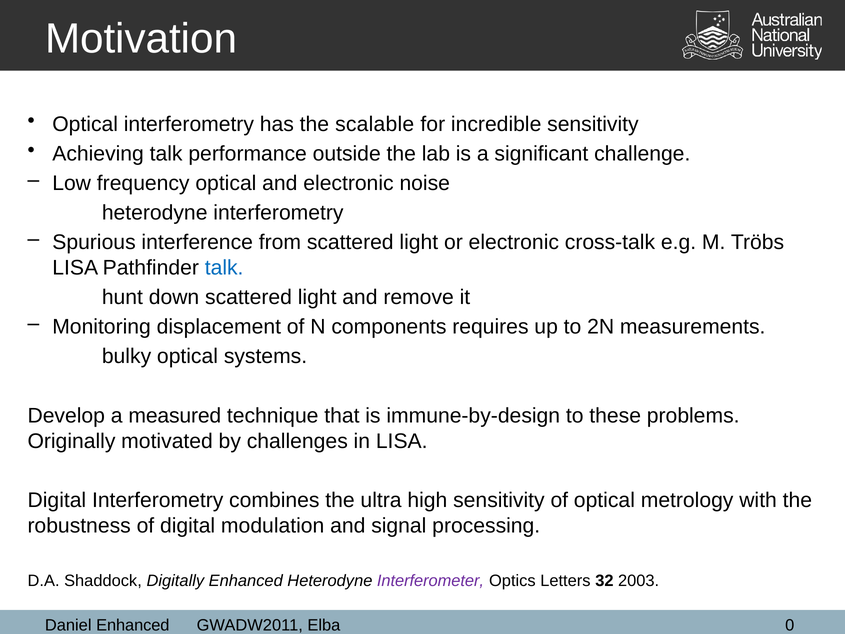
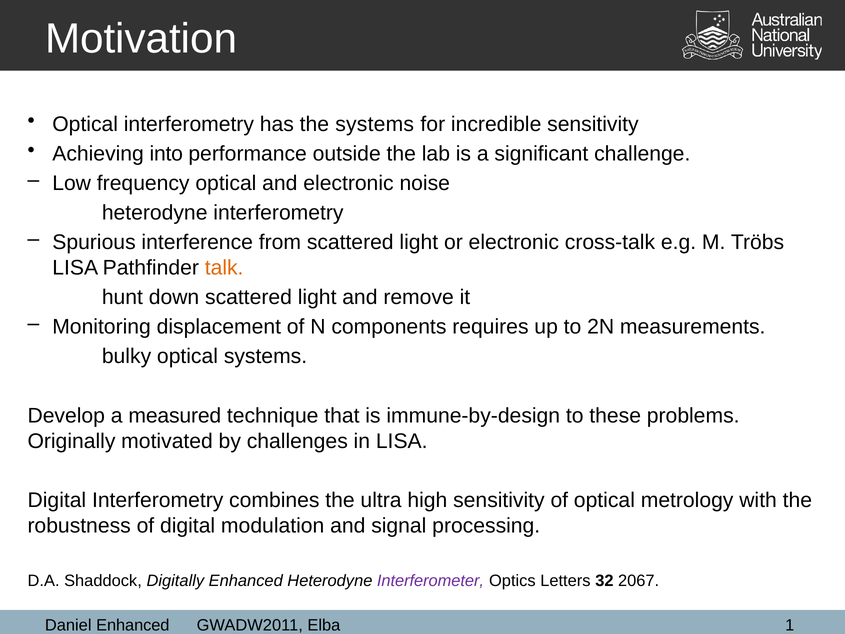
the scalable: scalable -> systems (375, 124)
Achieving talk: talk -> into (166, 154)
talk colour: blue -> orange (224, 268)
2003: 2003 -> 2067 (639, 580)
0: 0 -> 1 (790, 625)
